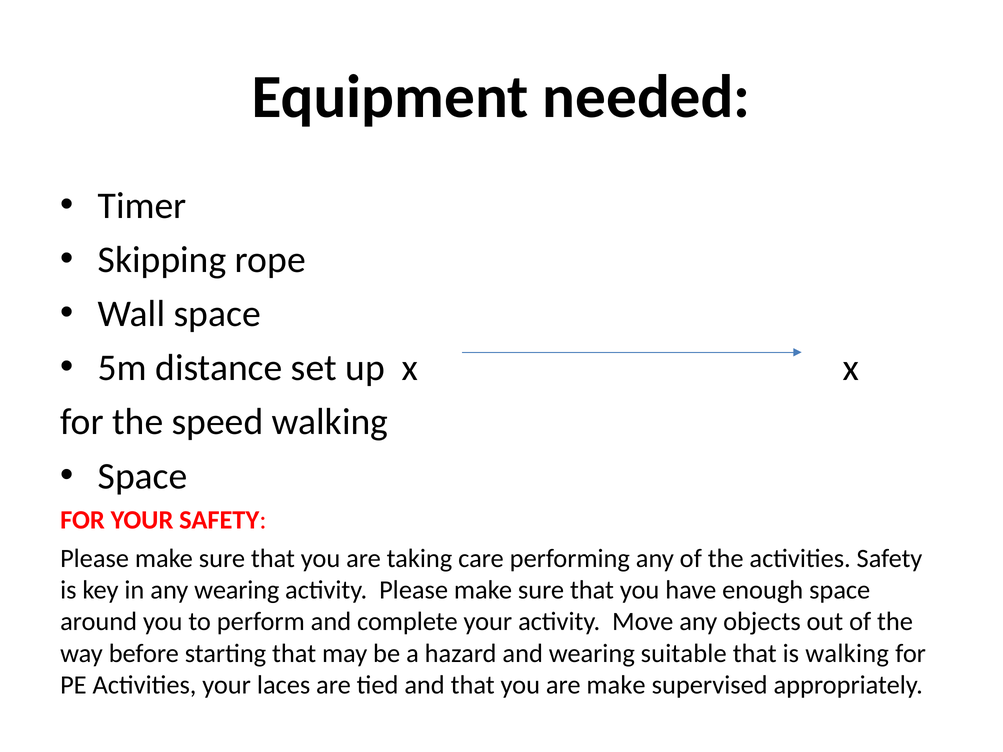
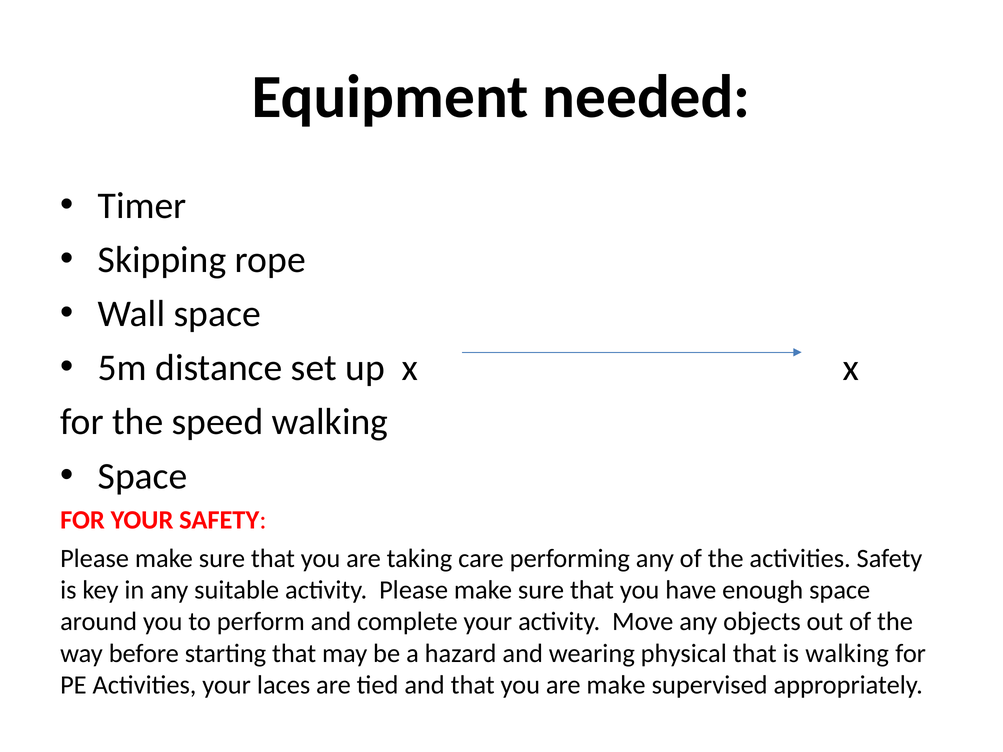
any wearing: wearing -> suitable (237, 590)
suitable: suitable -> physical (684, 654)
